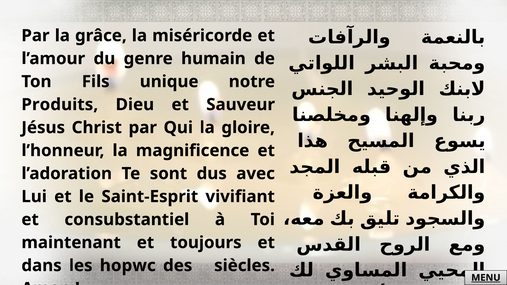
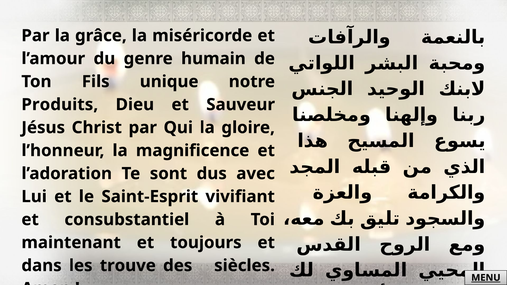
hopwc: hopwc -> trouve (128, 266)
